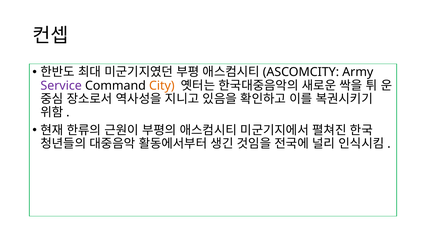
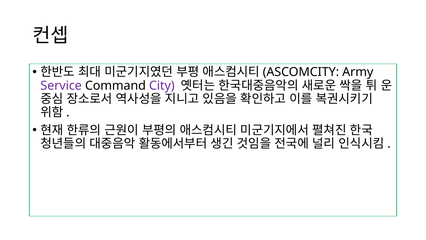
City colour: orange -> purple (162, 85)
